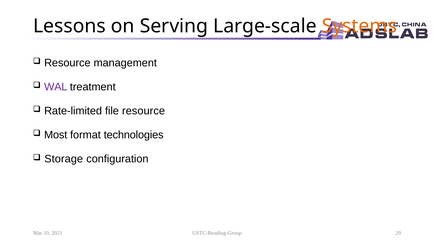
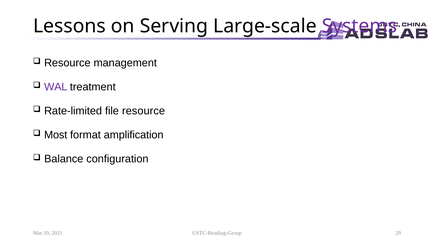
Systems colour: orange -> purple (359, 26)
technologies: technologies -> amplification (134, 135)
Storage: Storage -> Balance (64, 159)
